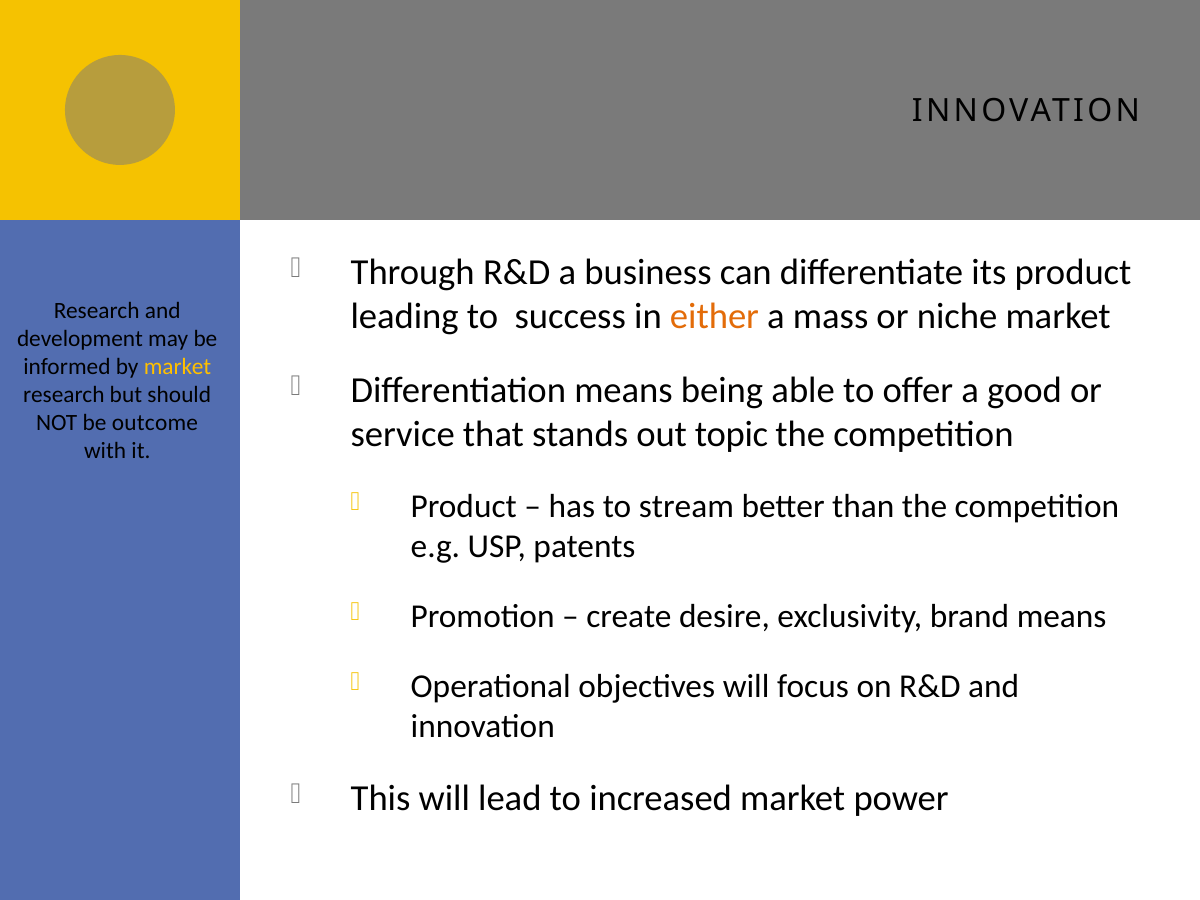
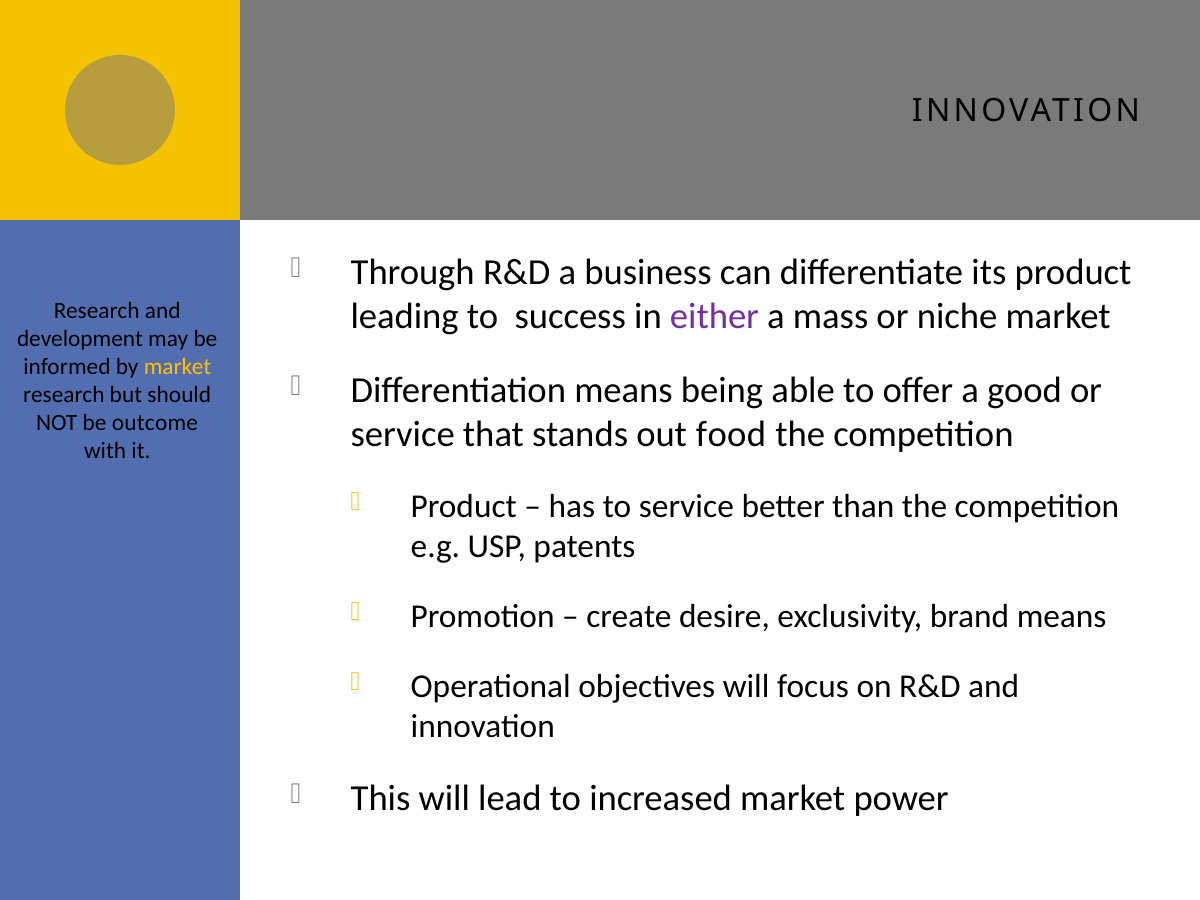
either colour: orange -> purple (714, 317)
topic: topic -> food (731, 434)
to stream: stream -> service (686, 506)
